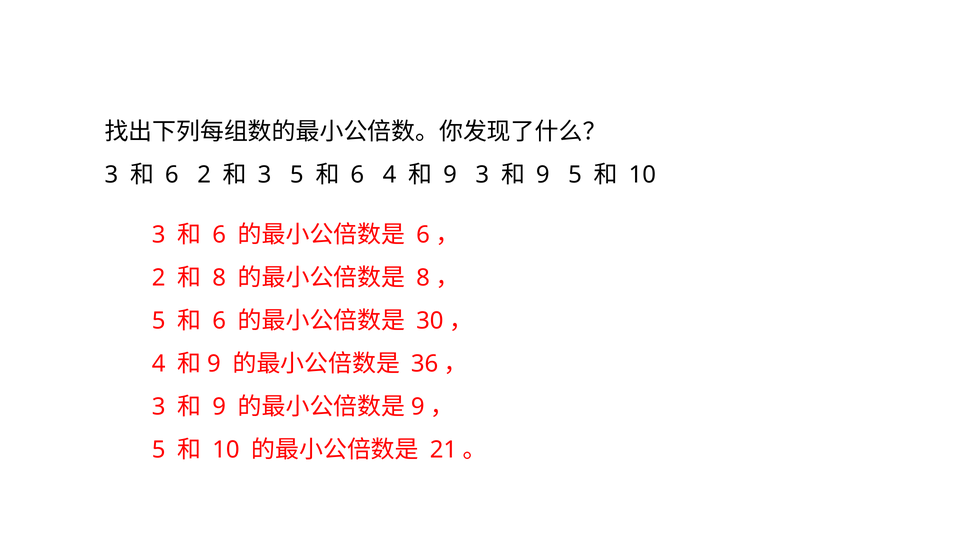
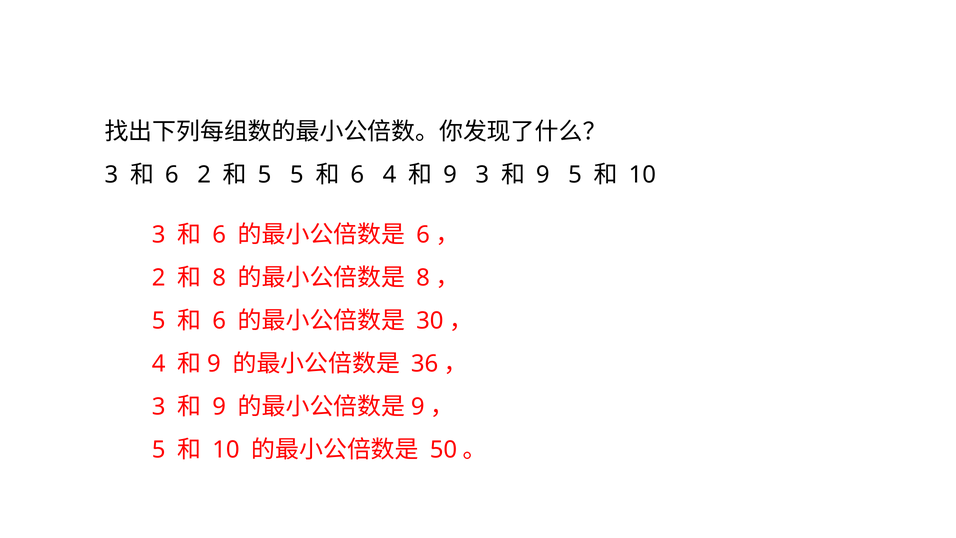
3: 3 -> 5 (265, 175)
21: 21 -> 50 (443, 450)
